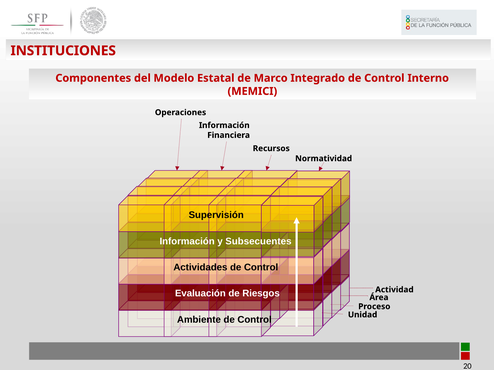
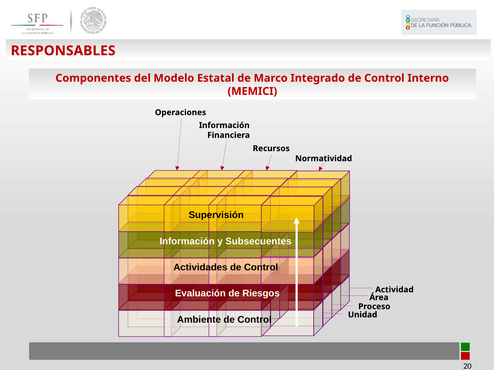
INSTITUCIONES: INSTITUCIONES -> RESPONSABLES (63, 51)
